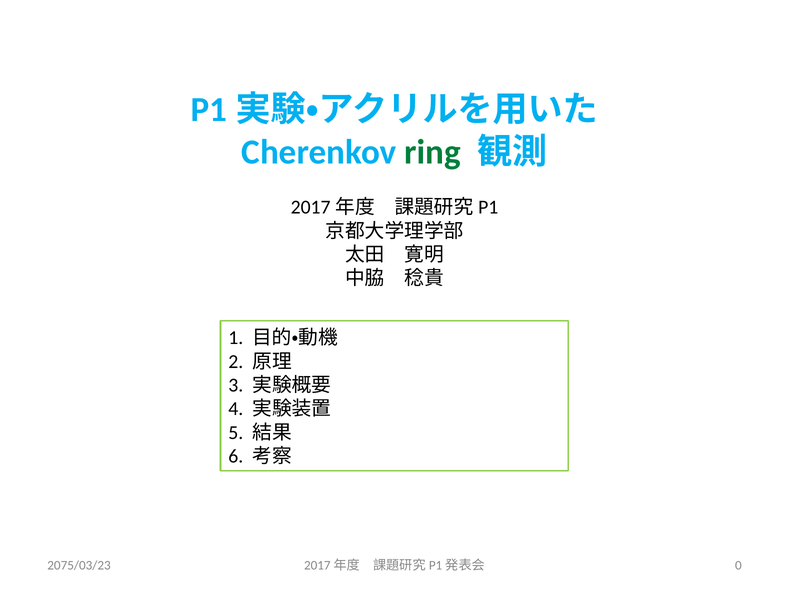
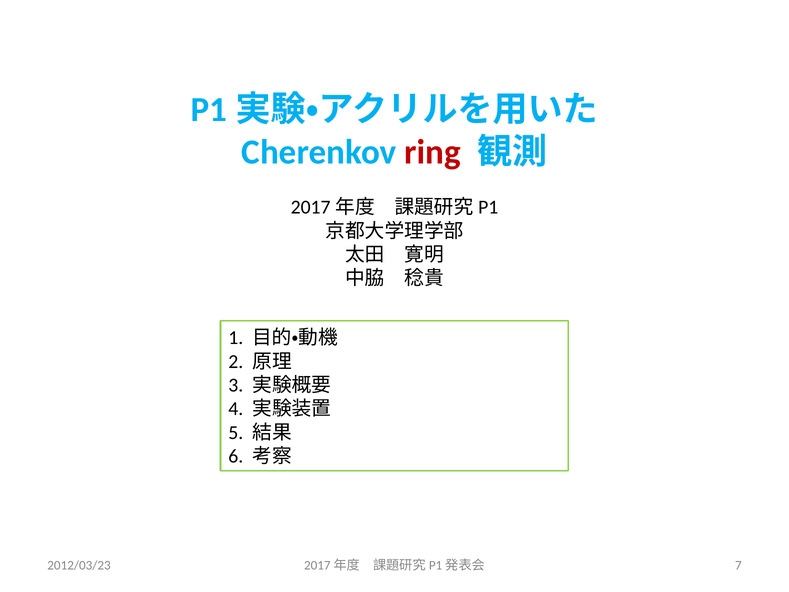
ring colour: green -> red (432, 152)
2075/03/23: 2075/03/23 -> 2012/03/23 (79, 565)
0: 0 -> 7 (738, 565)
